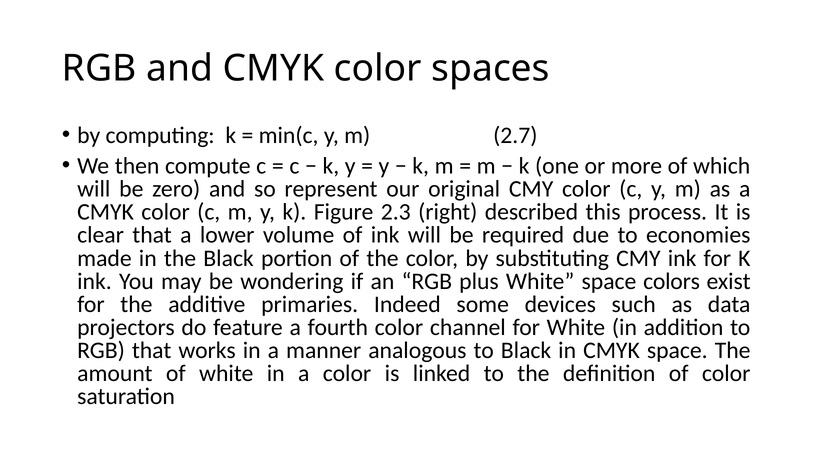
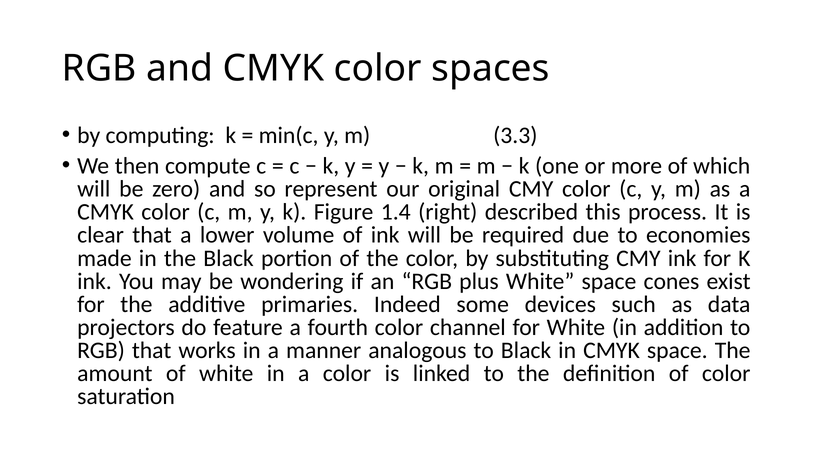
2.7: 2.7 -> 3.3 (515, 135)
2.3: 2.3 -> 1.4 (396, 212)
colors: colors -> cones (671, 281)
